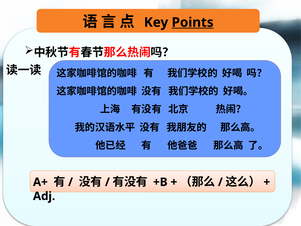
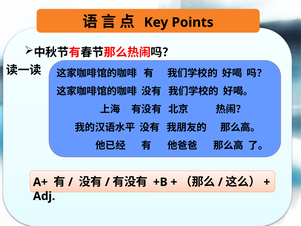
Points underline: present -> none (193, 22)
